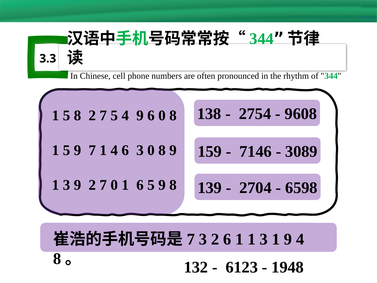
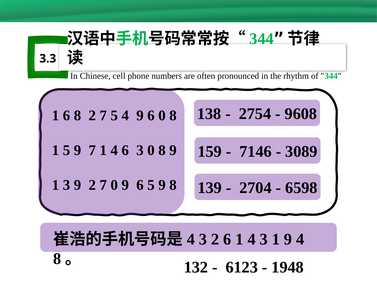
5: 5 -> 6 (67, 116)
0 1: 1 -> 9 (125, 185)
7: 7 -> 4 (191, 239)
6 1 1: 1 -> 4 (252, 239)
